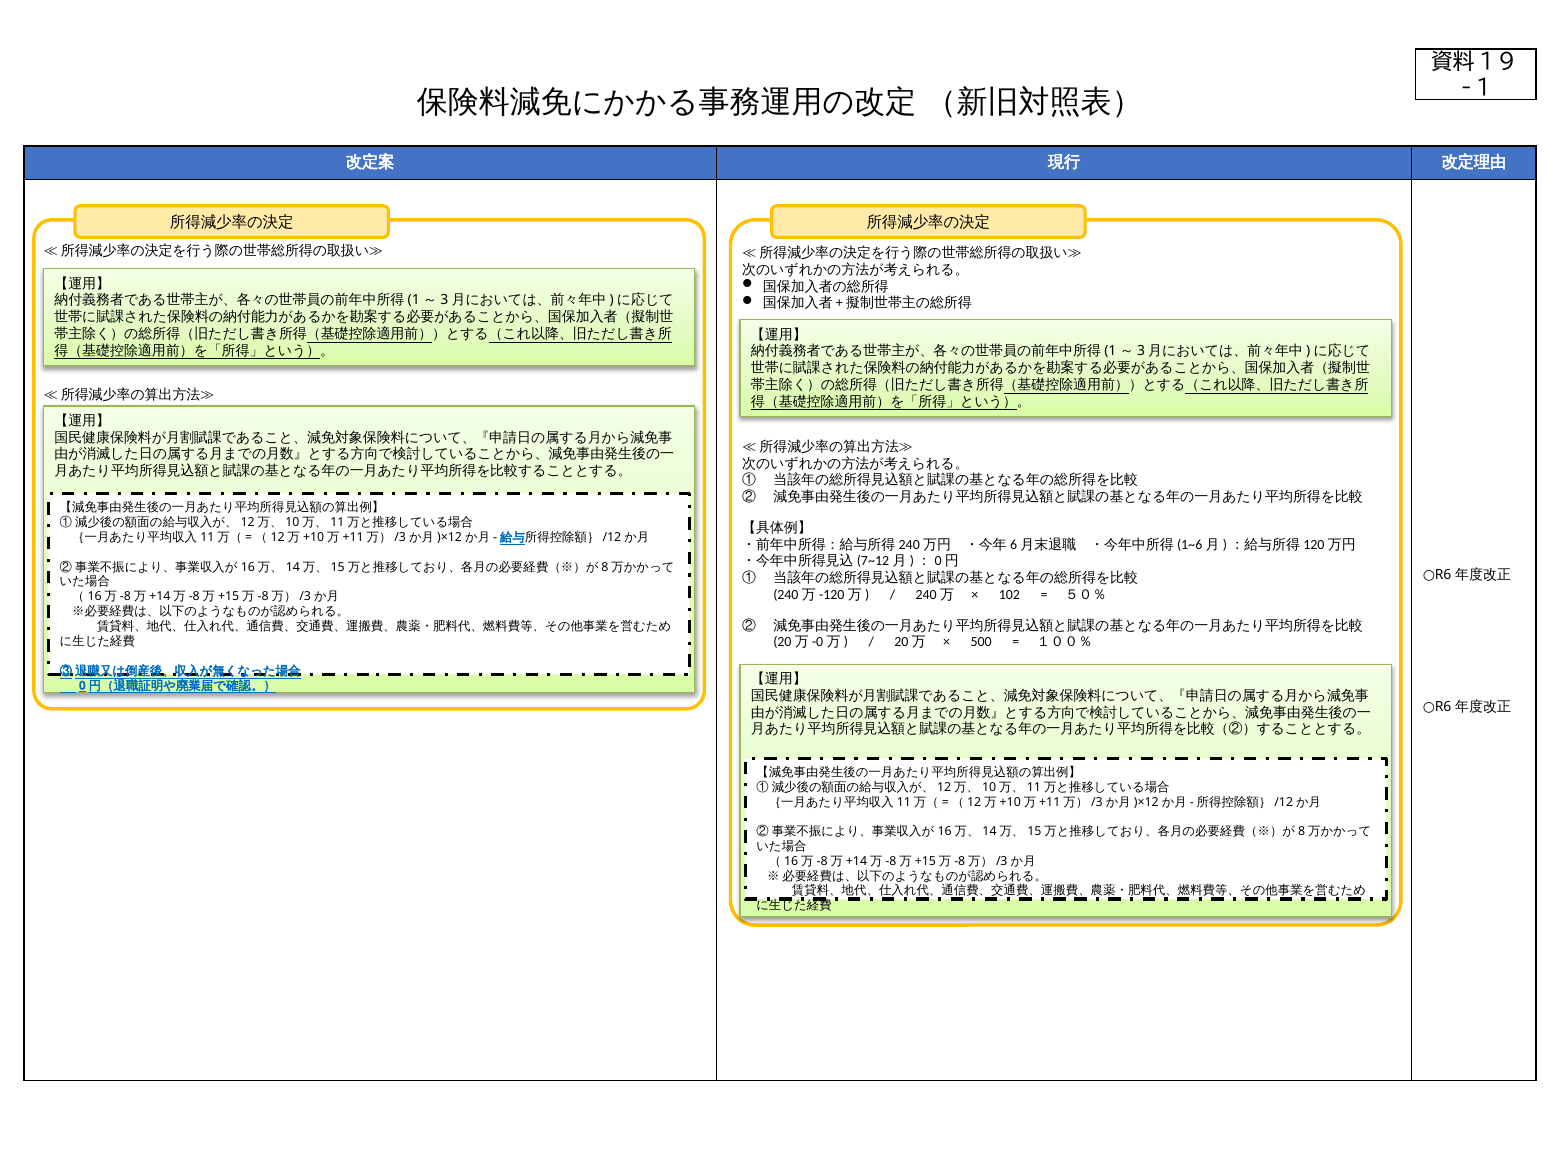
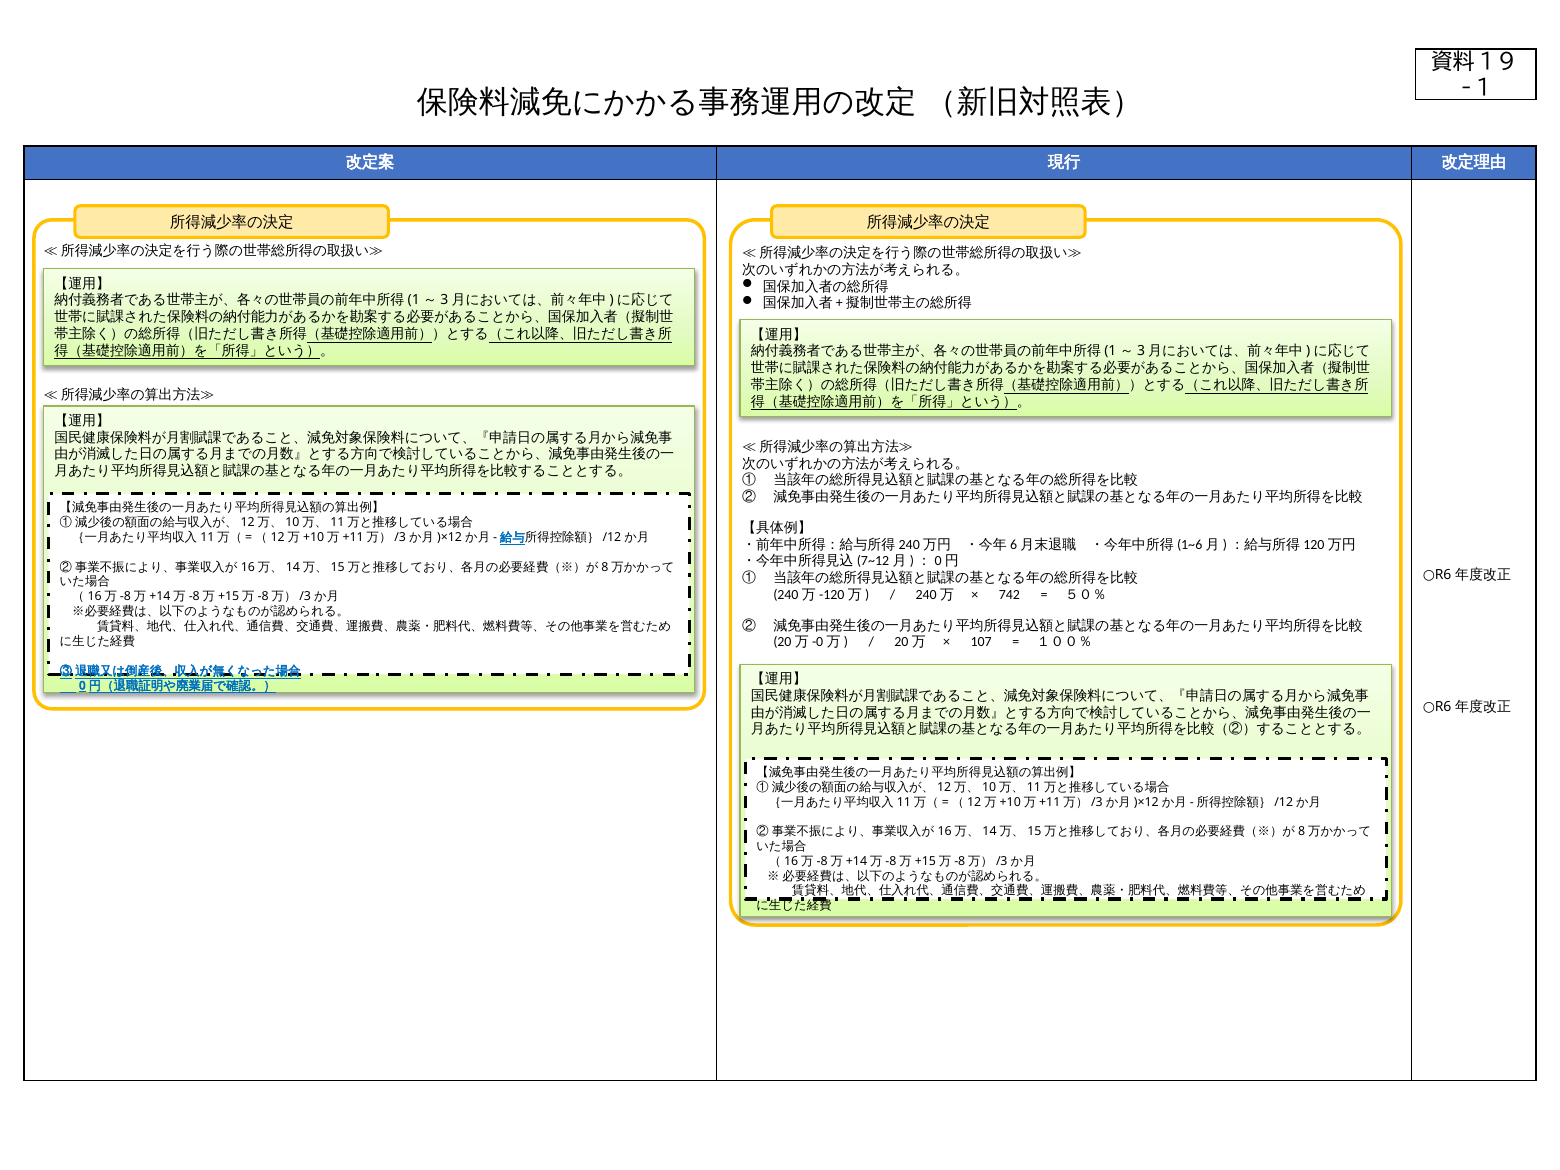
102: 102 -> 742 (1009, 595)
500: 500 -> 107 (981, 642)
